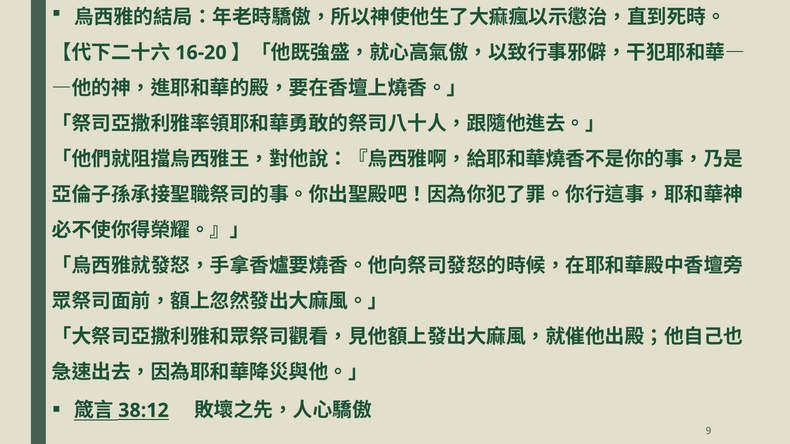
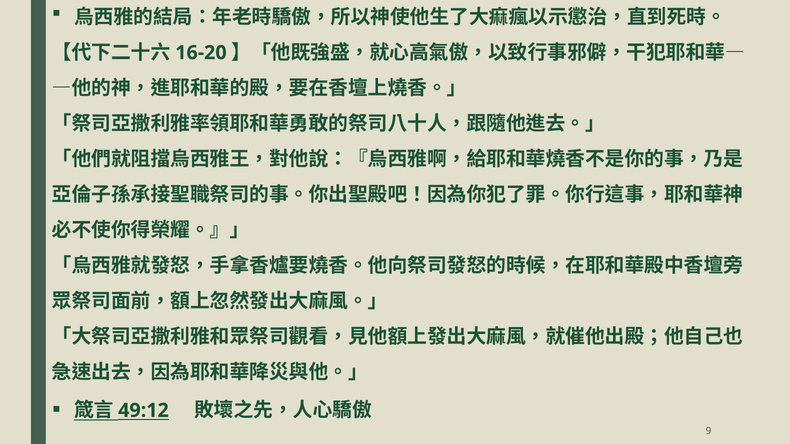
38:12: 38:12 -> 49:12 (143, 411)
